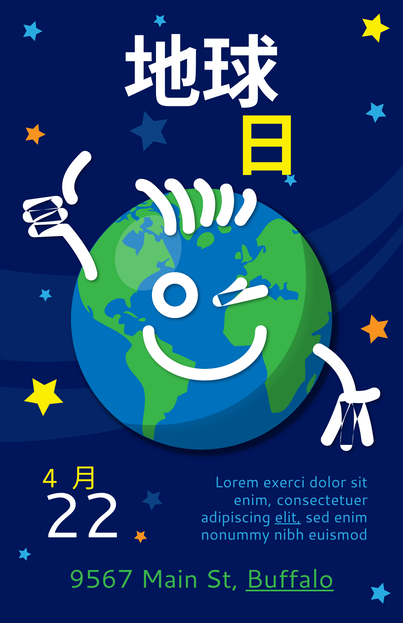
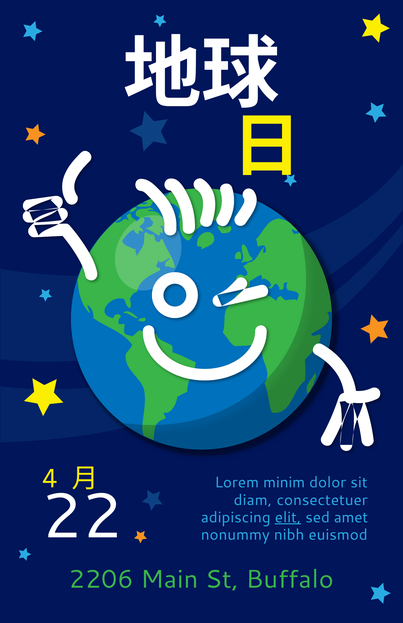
exerci: exerci -> minim (284, 482)
enim: enim -> diam (253, 500)
sed enim: enim -> amet (351, 517)
9567: 9567 -> 2206 (101, 579)
Buffalo underline: present -> none (290, 579)
